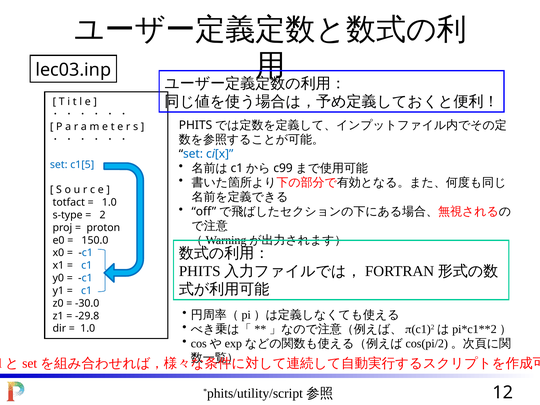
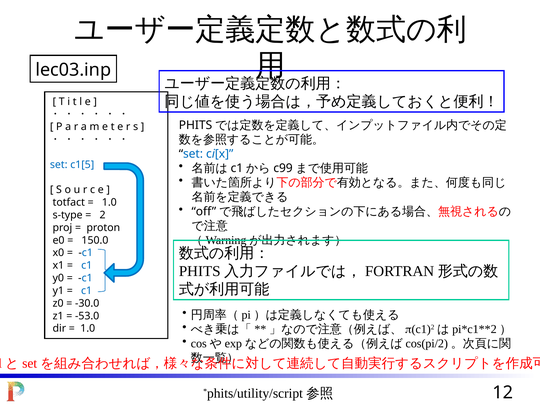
-29.8: -29.8 -> -53.0 (87, 316)
